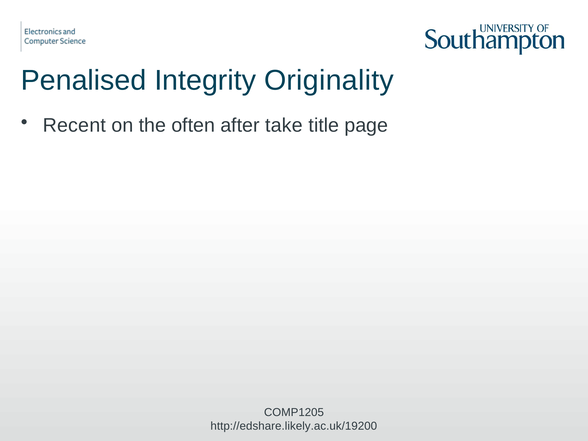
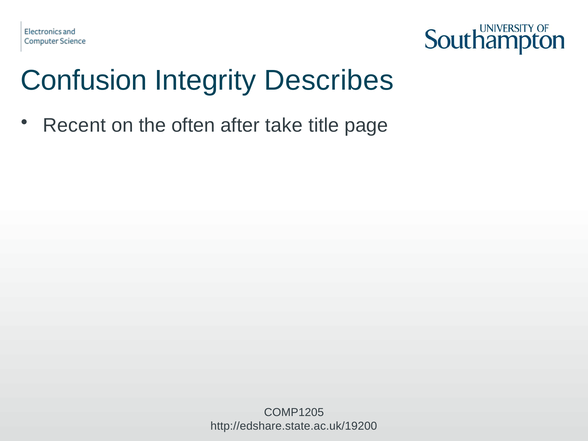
Penalised: Penalised -> Confusion (84, 80)
Originality: Originality -> Describes (329, 80)
http://edshare.likely.ac.uk/19200: http://edshare.likely.ac.uk/19200 -> http://edshare.state.ac.uk/19200 (294, 426)
